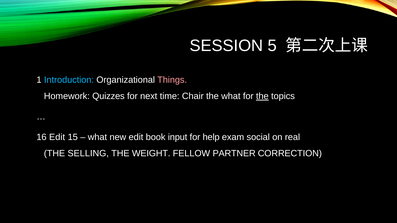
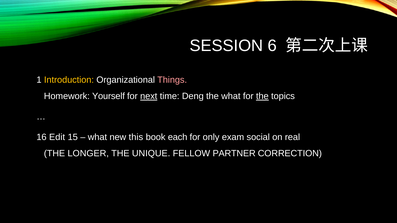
5: 5 -> 6 (272, 46)
Introduction colour: light blue -> yellow (69, 80)
Quizzes: Quizzes -> Yourself (108, 96)
next underline: none -> present (149, 96)
Chair: Chair -> Deng (193, 96)
new edit: edit -> this (136, 137)
input: input -> each (178, 137)
help: help -> only (211, 137)
SELLING: SELLING -> LONGER (88, 154)
WEIGHT: WEIGHT -> UNIQUE (151, 154)
